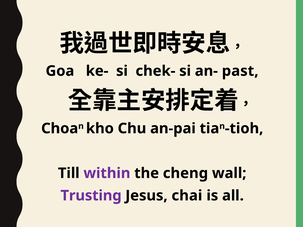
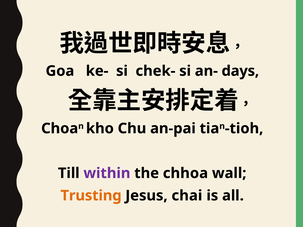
past: past -> days (240, 71)
cheng: cheng -> chhoa (185, 173)
Trusting colour: purple -> orange (91, 196)
